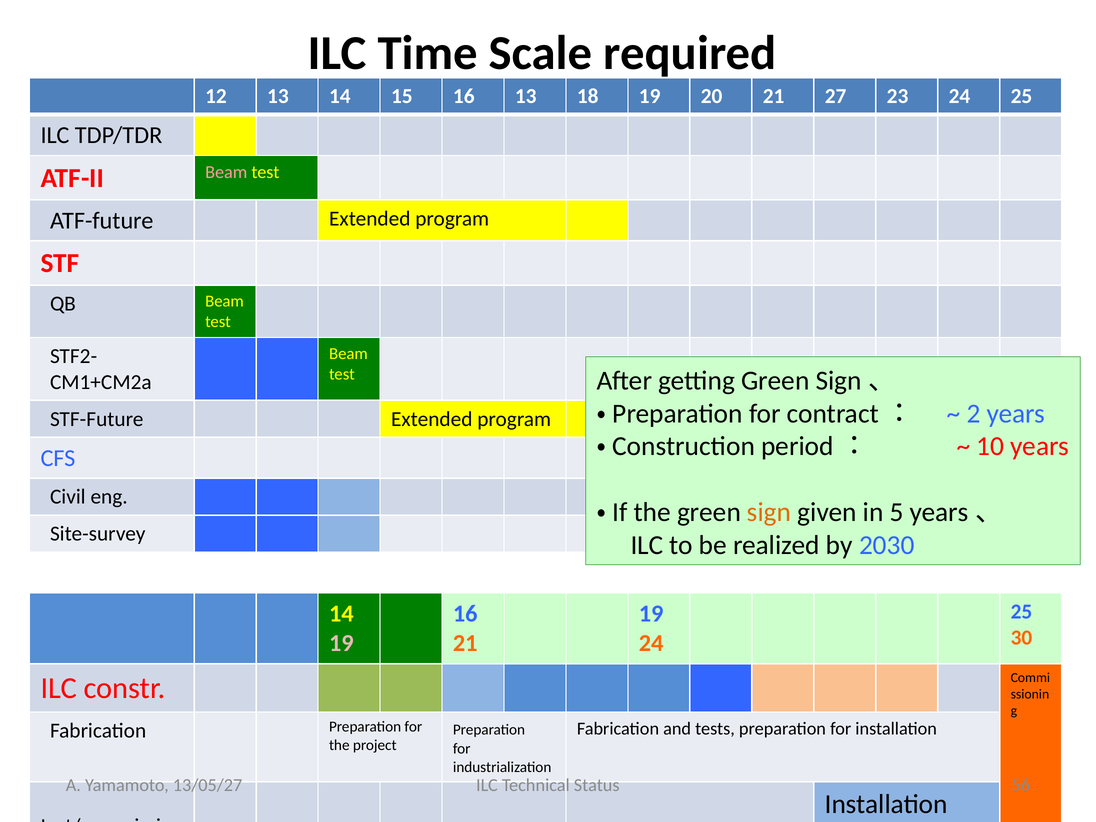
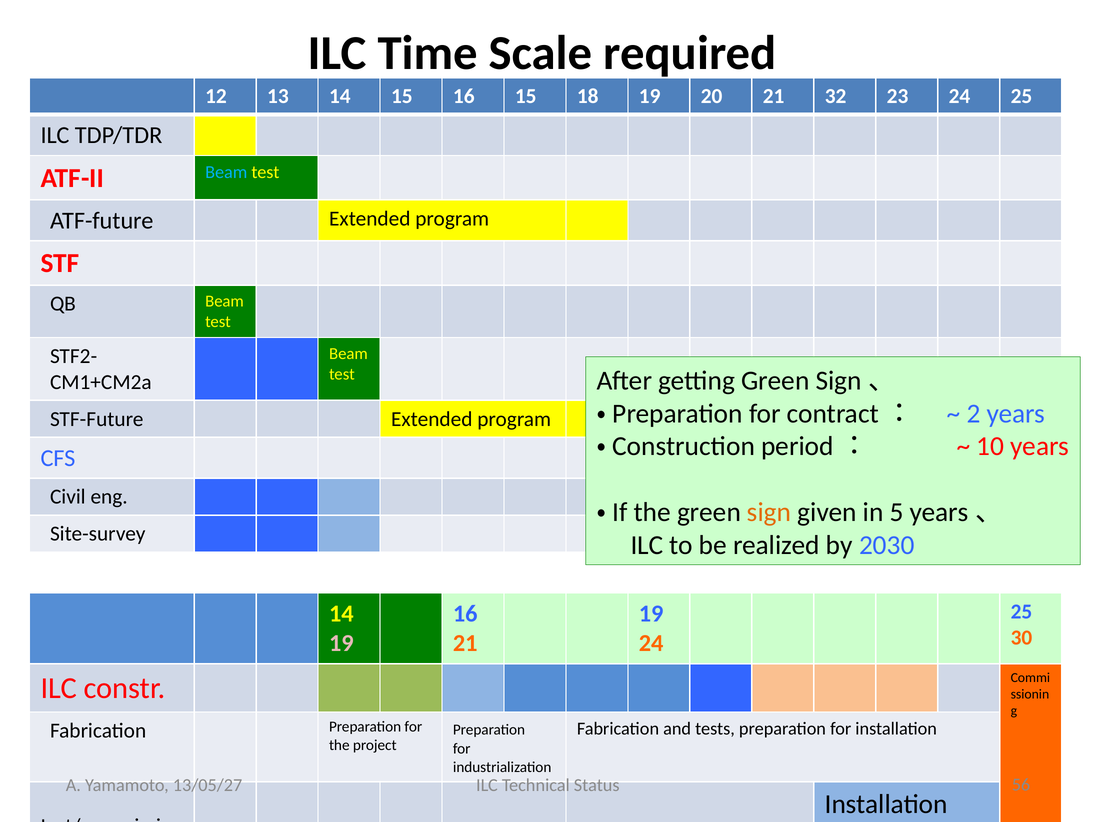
16 13: 13 -> 15 (526, 96)
27: 27 -> 32 (836, 96)
Beam colour: pink -> light blue (226, 172)
